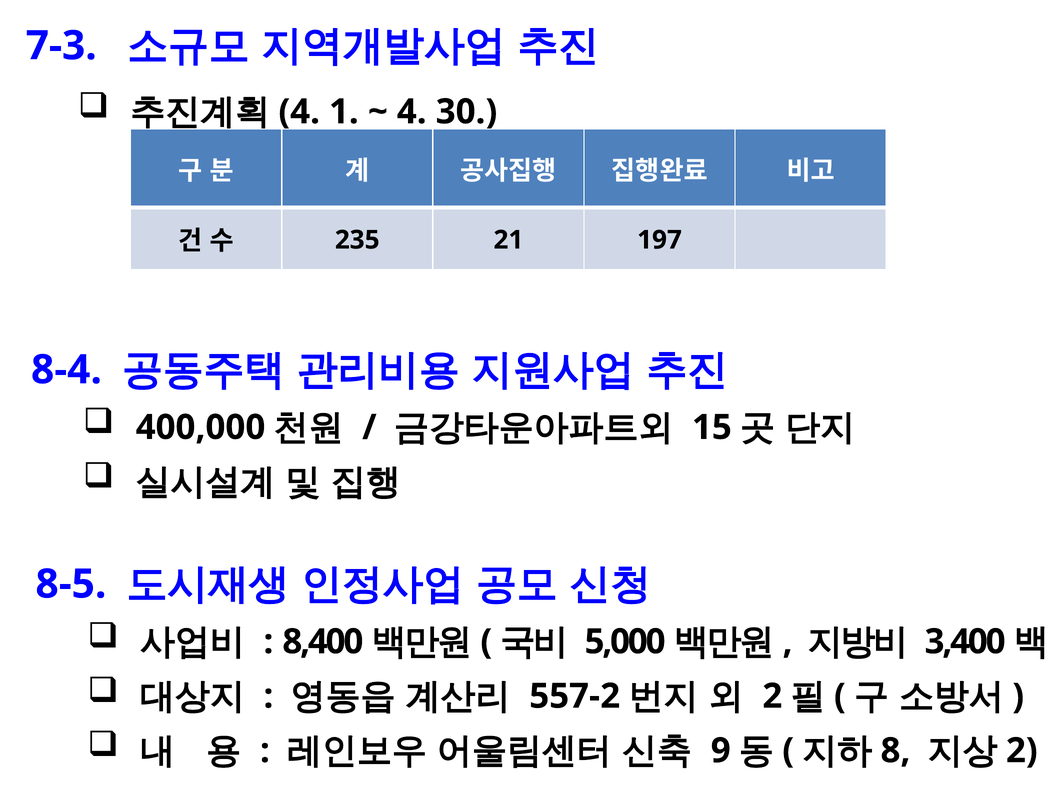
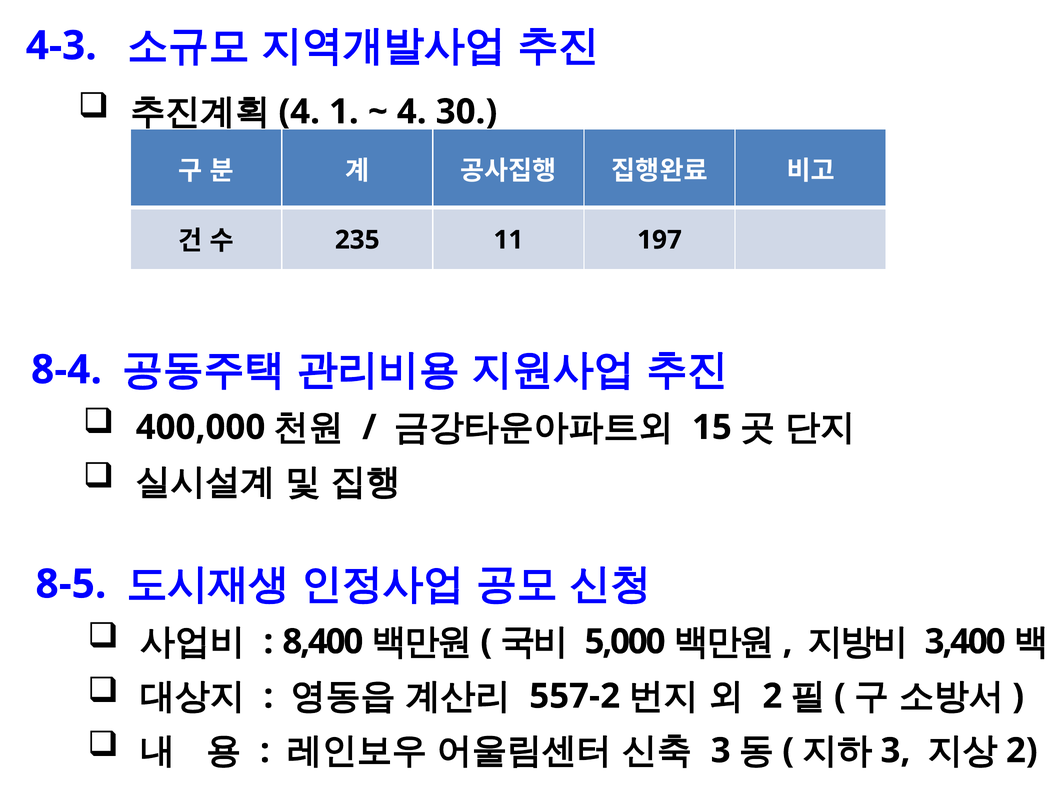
7-3: 7-3 -> 4-3 (61, 46)
21: 21 -> 11 (508, 240)
9: 9 -> 3 (721, 750)
8: 8 -> 3 (895, 750)
